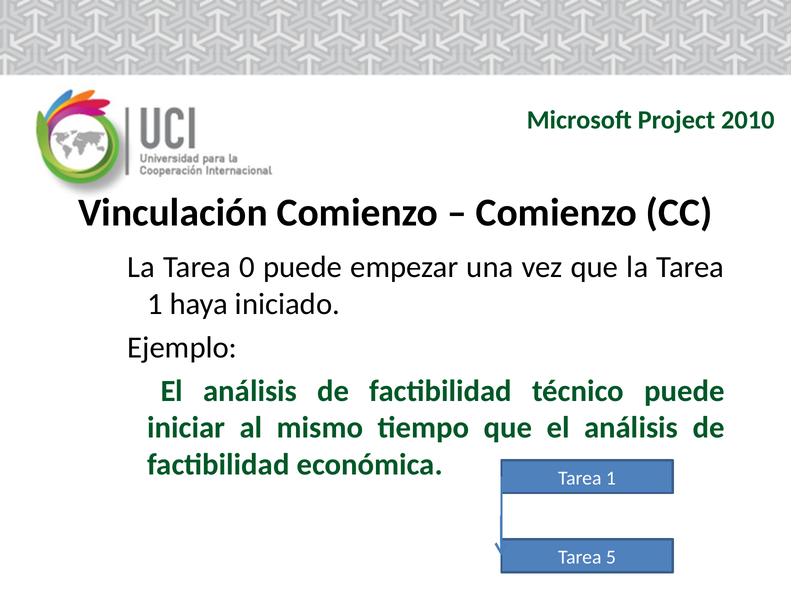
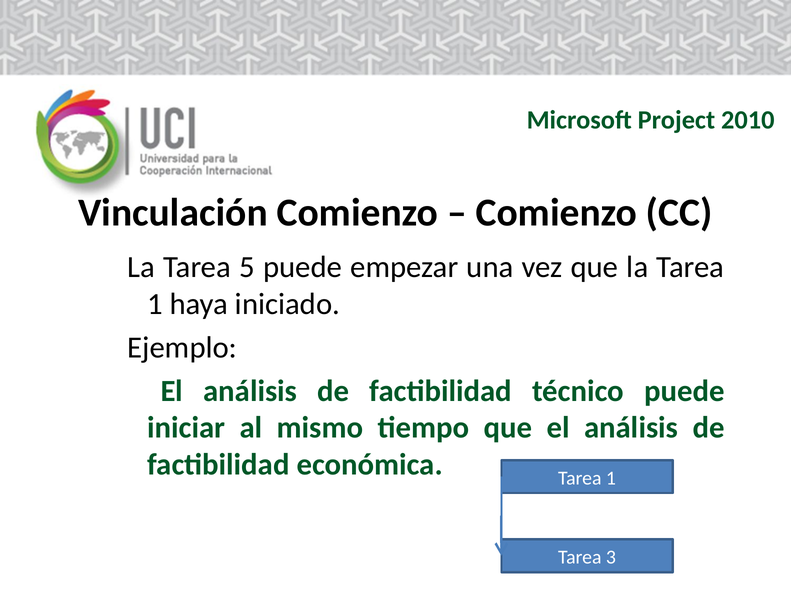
0: 0 -> 5 (247, 267)
5: 5 -> 3 (611, 557)
